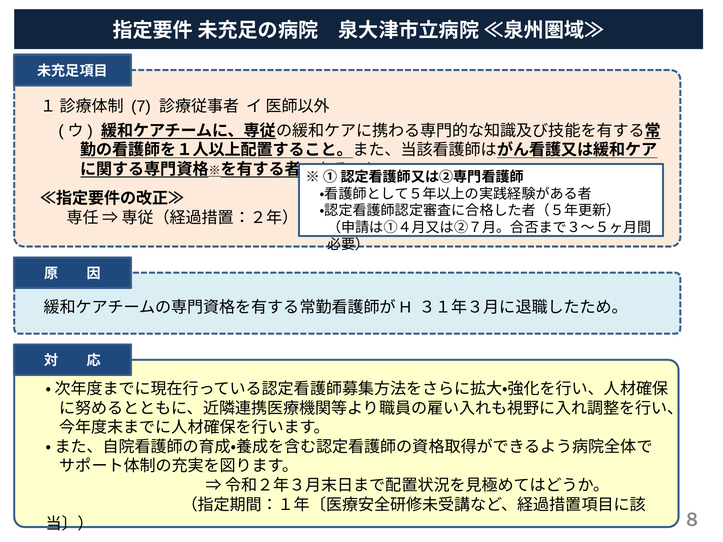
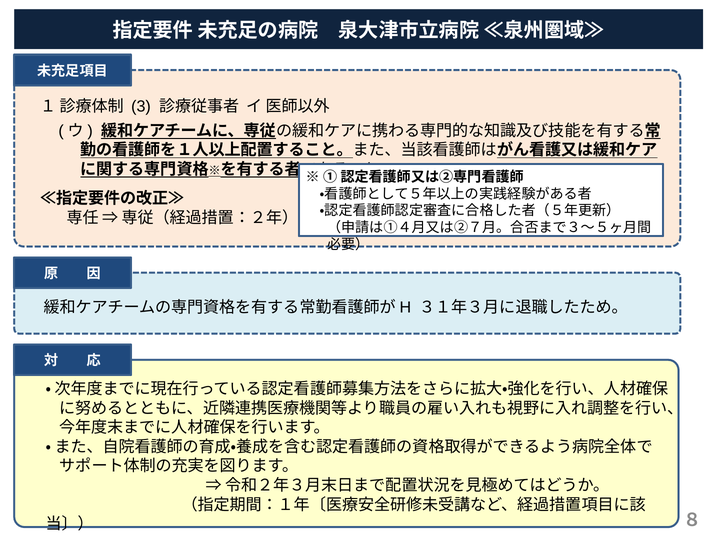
7: 7 -> 3 (141, 107)
